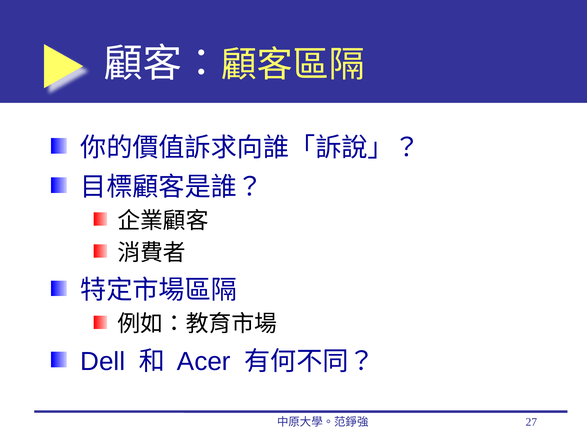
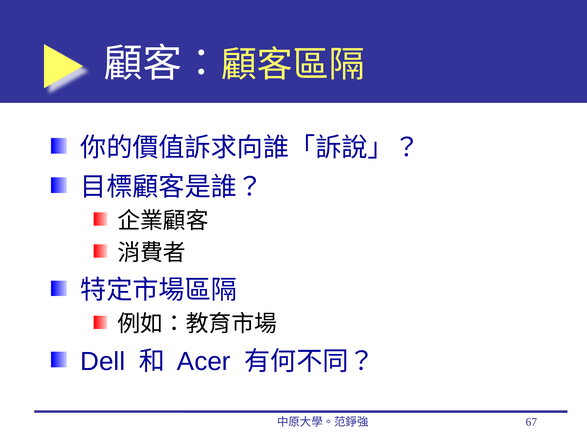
27: 27 -> 67 (531, 421)
